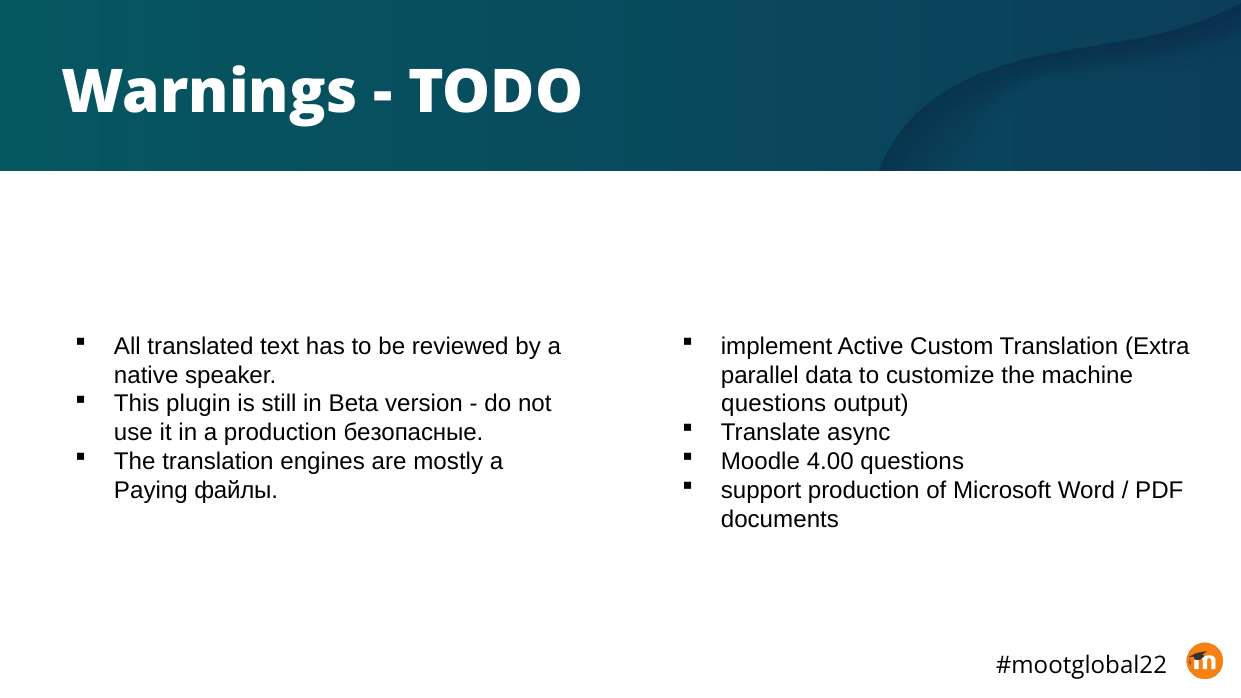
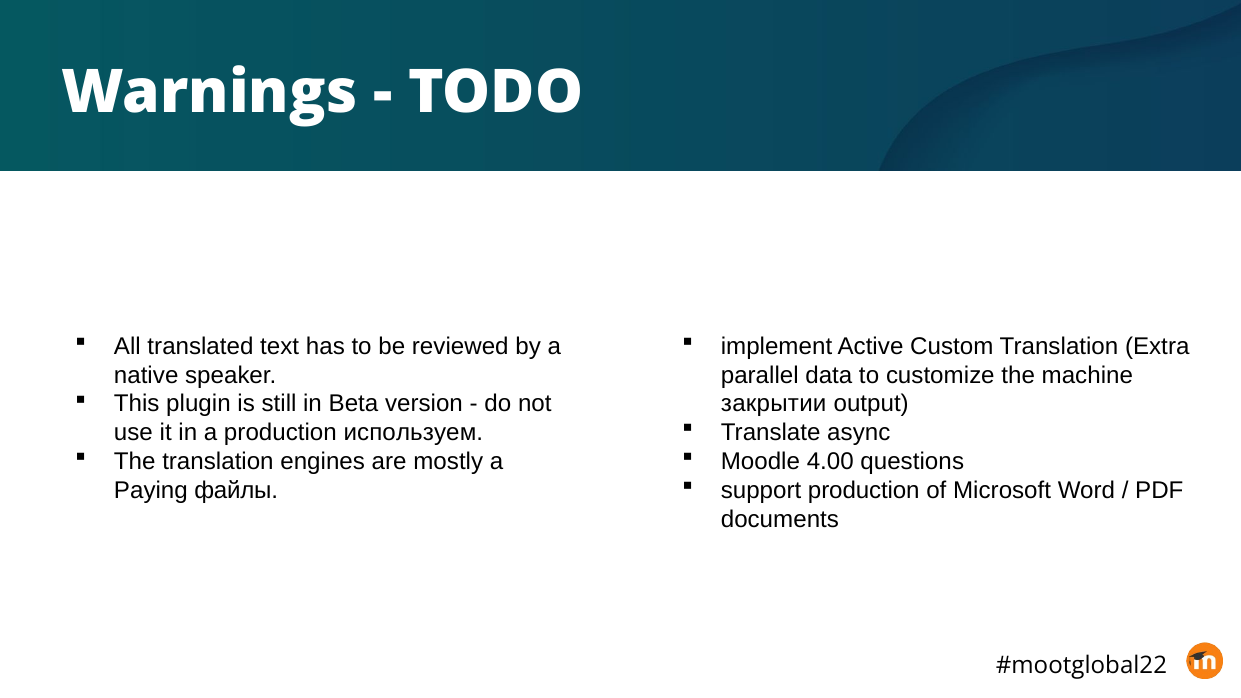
questions: questions -> закрытии (774, 404)
безопасные: безопасные -> используем (413, 433)
